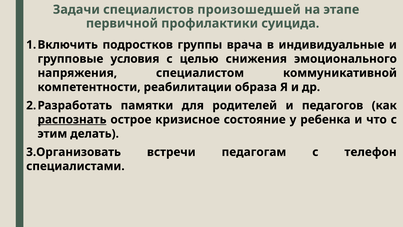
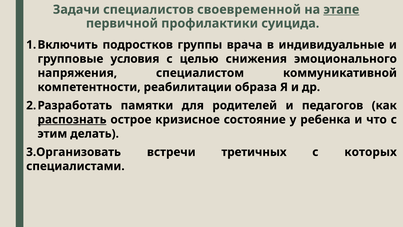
произошедшей: произошедшей -> своевременной (249, 10)
этапе underline: none -> present (341, 10)
педагогам: педагогам -> третичных (254, 152)
телефон: телефон -> которых (371, 152)
